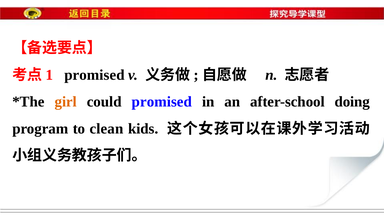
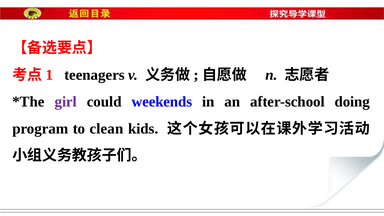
promised: promised -> teenagers (94, 75)
girl colour: orange -> purple (66, 102)
could promised: promised -> weekends (162, 102)
